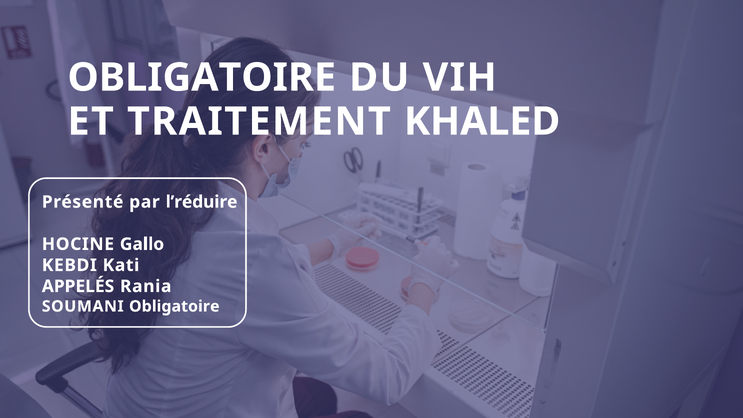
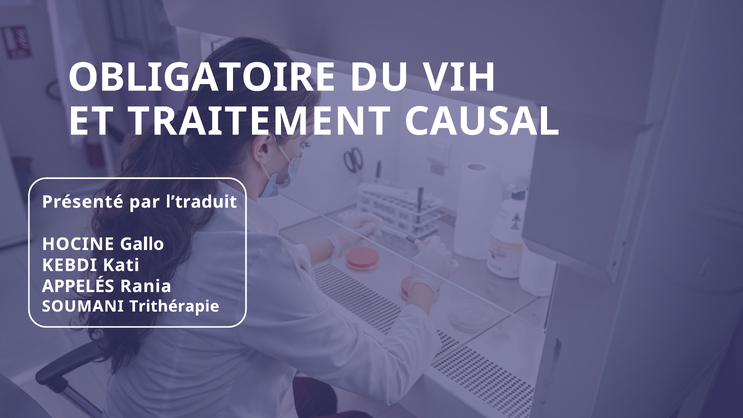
KHALED: KHALED -> CAUSAL (482, 122)
l’réduire: l’réduire -> l’traduit (201, 202)
SOUMANI Obligatoire: Obligatoire -> Trithérapie (174, 306)
